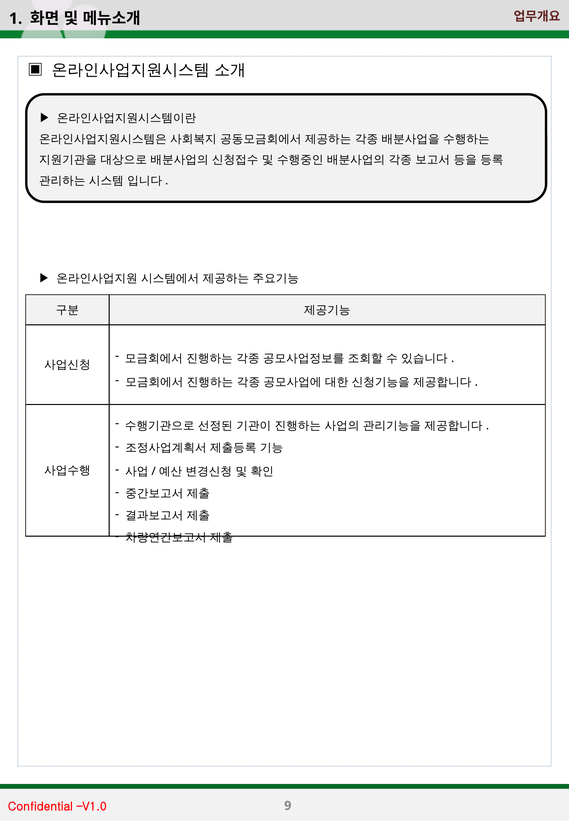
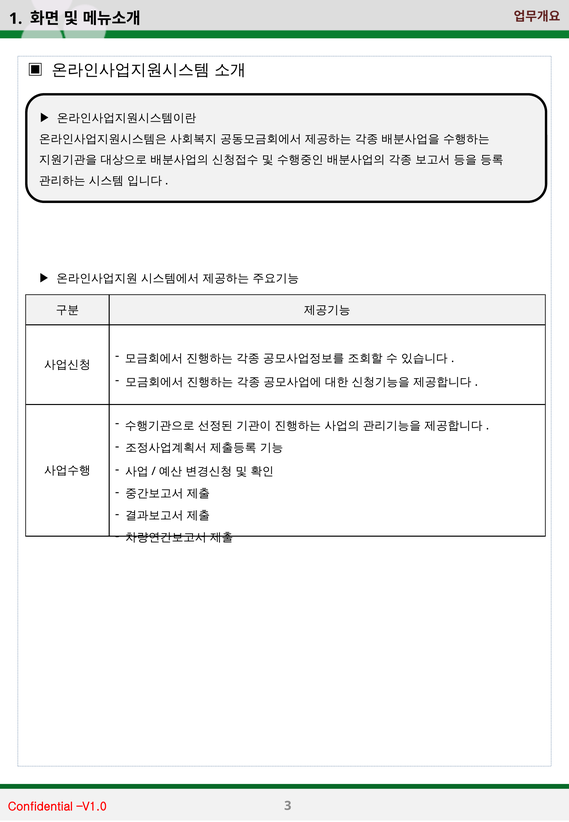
9: 9 -> 3 (288, 806)
